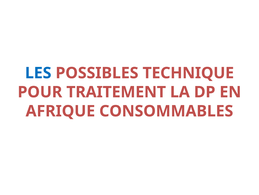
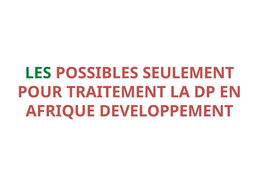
LES colour: blue -> green (38, 73)
TECHNIQUE: TECHNIQUE -> SEULEMENT (188, 73)
CONSOMMABLES: CONSOMMABLES -> DEVELOPPEMENT (166, 111)
